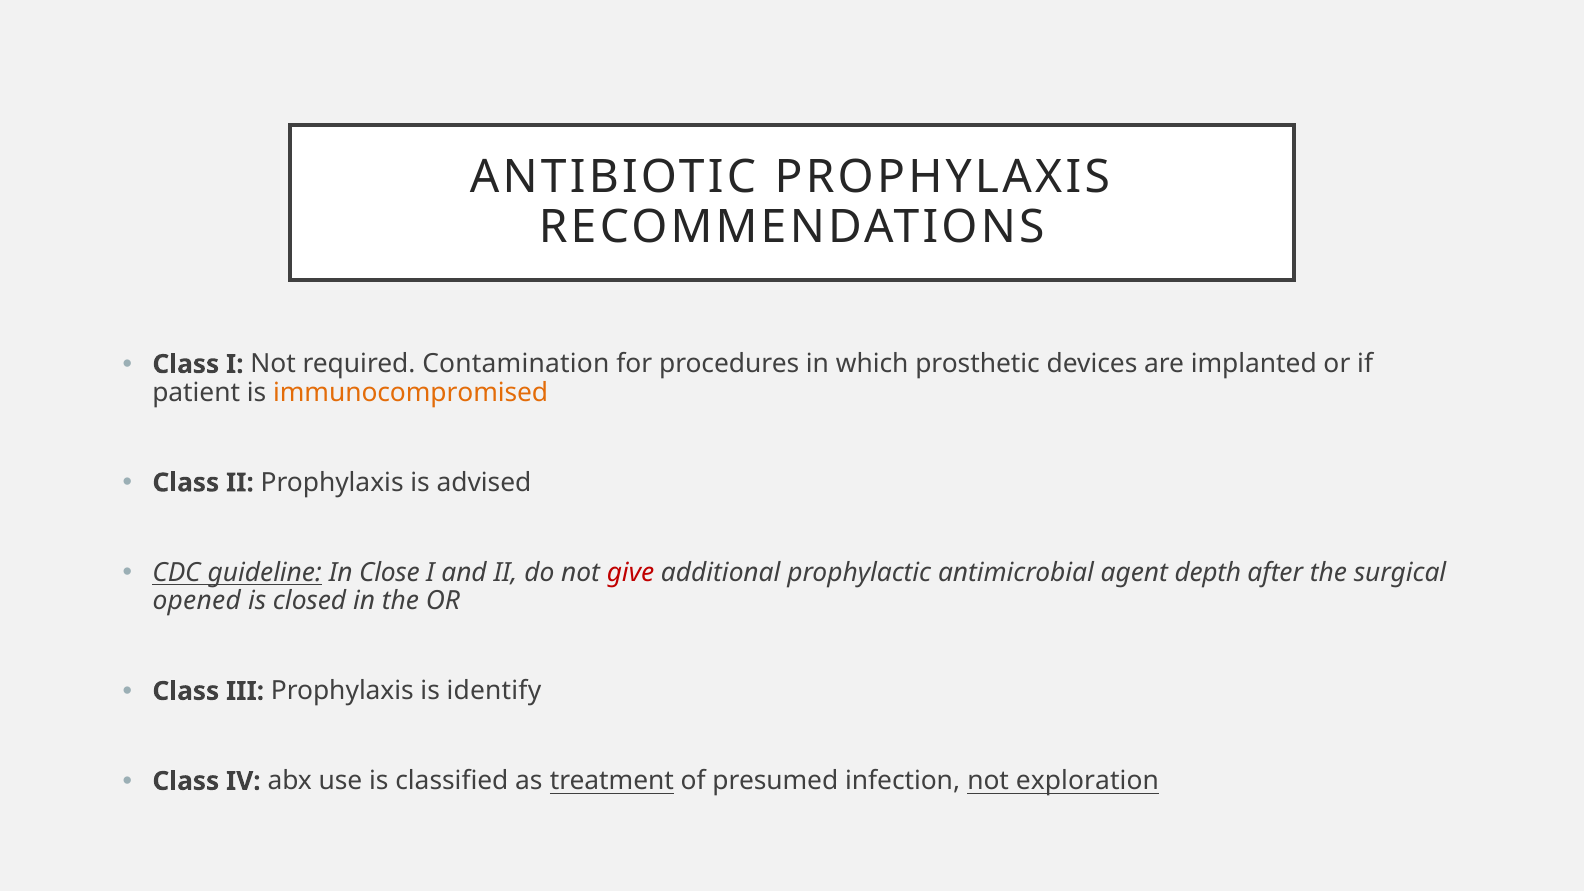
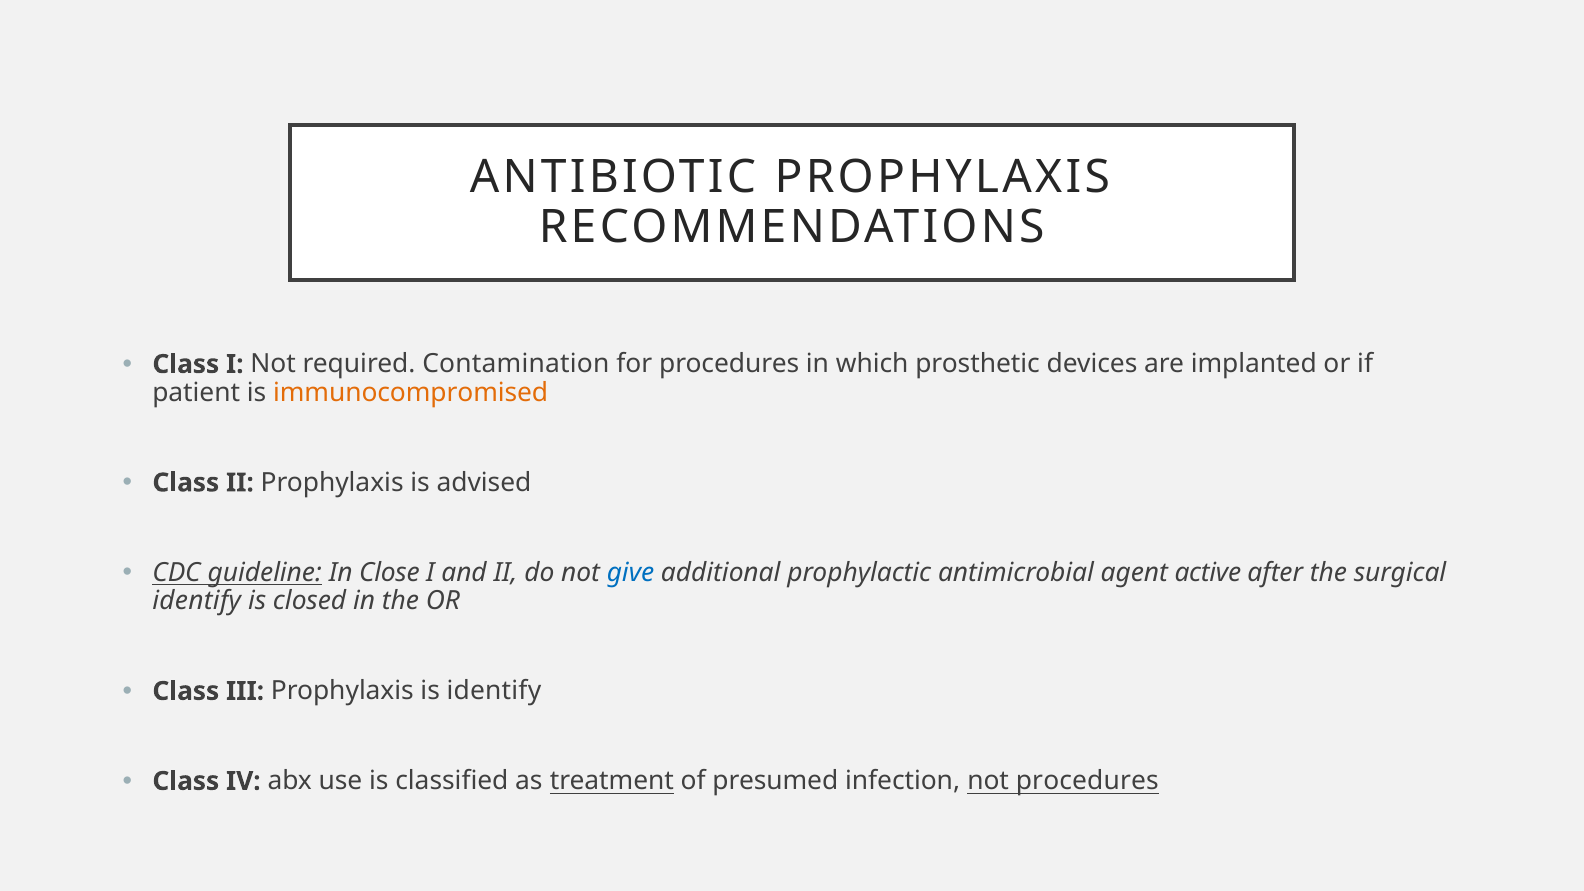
give colour: red -> blue (630, 573)
depth: depth -> active (1208, 573)
opened: opened -> identify (197, 601)
not exploration: exploration -> procedures (1087, 781)
